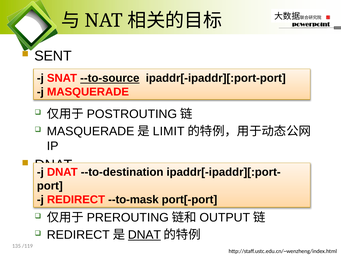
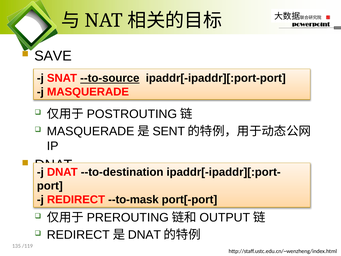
SENT: SENT -> SAVE (53, 56)
LIMIT: LIMIT -> SENT (169, 131)
DNAT underline: present -> none (144, 235)
